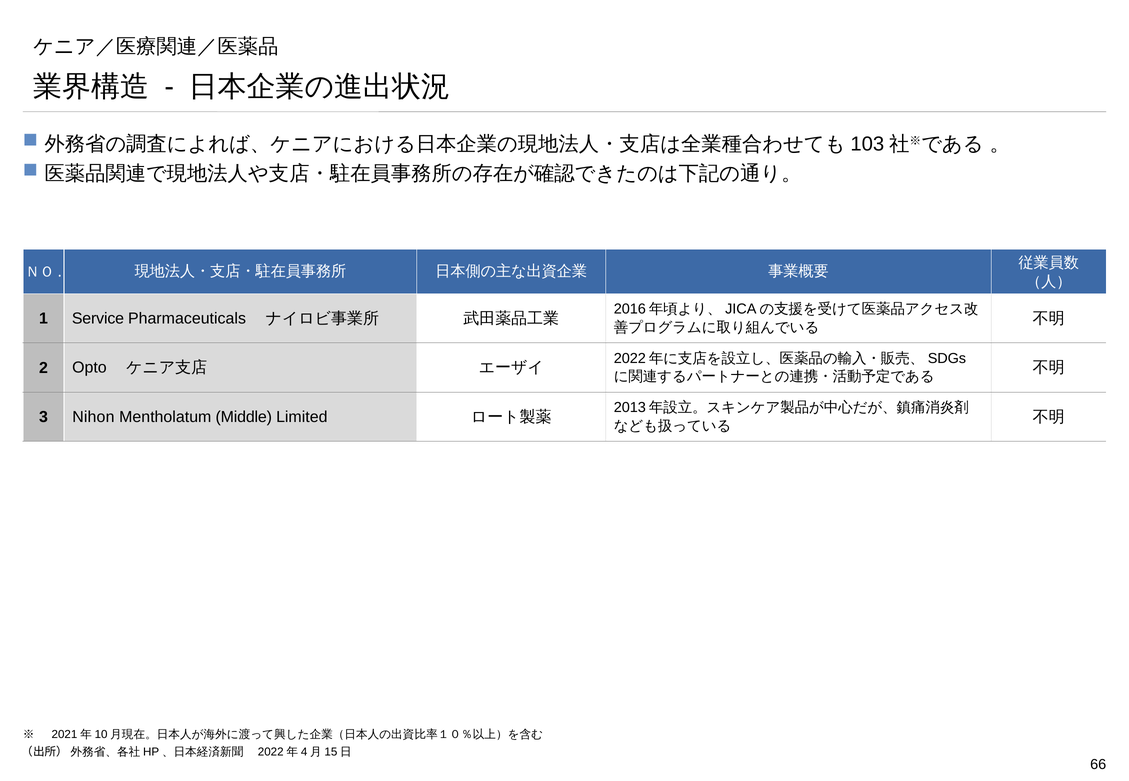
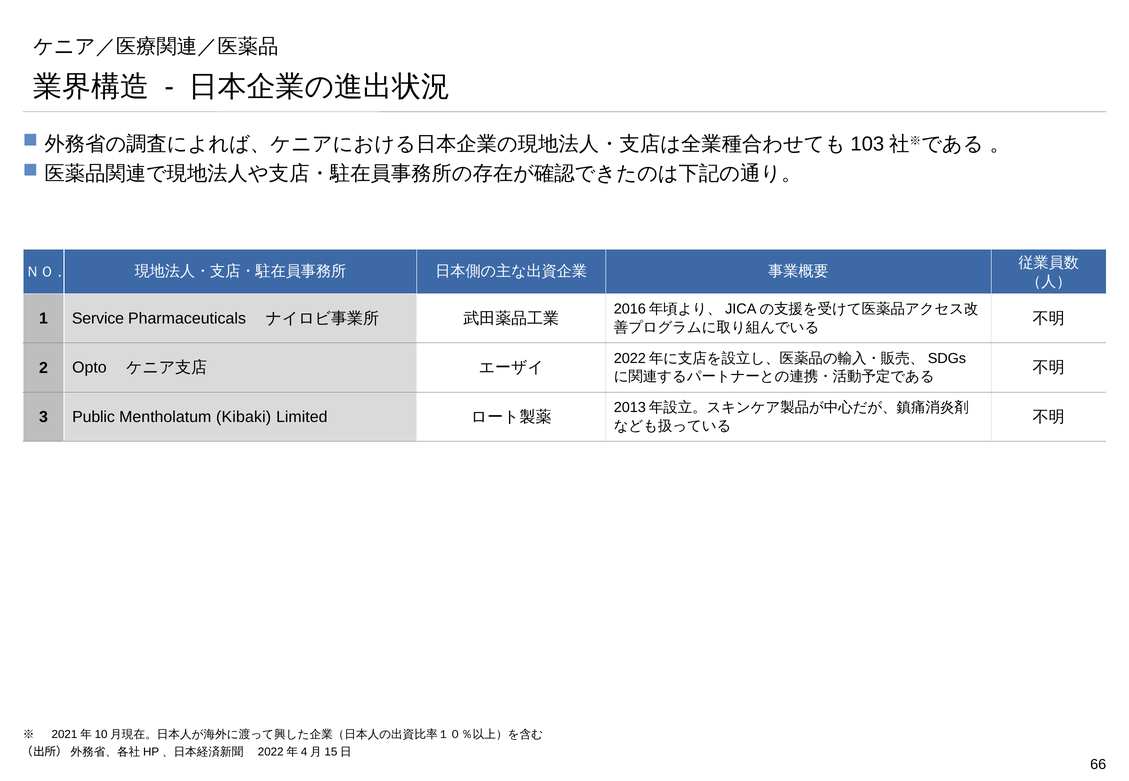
Nihon: Nihon -> Public (94, 417)
Middle: Middle -> Kibaki (244, 417)
